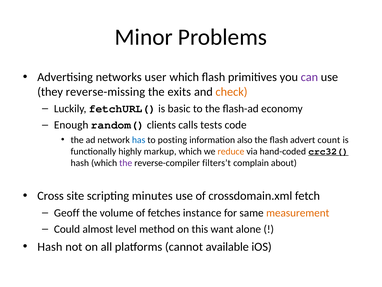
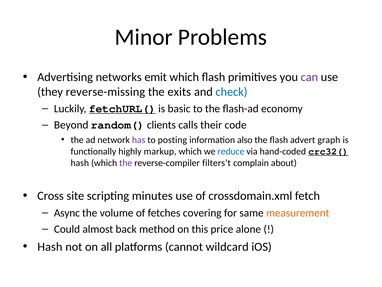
user: user -> emit (156, 77)
check colour: orange -> blue (231, 92)
fetchURL( underline: none -> present (122, 108)
Enough: Enough -> Beyond (71, 125)
tests: tests -> their (211, 125)
has colour: blue -> purple (139, 140)
count: count -> graph (329, 140)
reduce colour: orange -> blue (231, 151)
Geoff: Geoff -> Async (67, 212)
instance: instance -> covering (202, 212)
level: level -> back (126, 229)
want: want -> price (222, 229)
available: available -> wildcard (227, 246)
